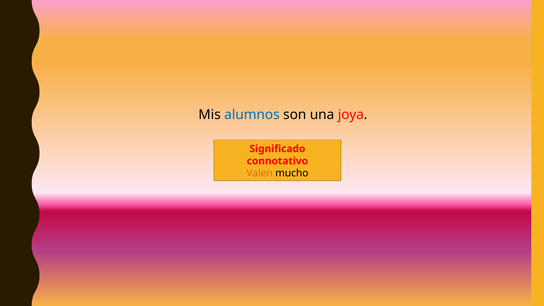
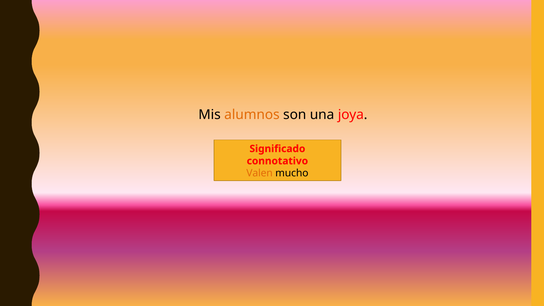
alumnos colour: blue -> orange (252, 115)
